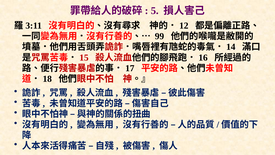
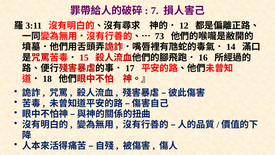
5: 5 -> 7 (155, 11)
99: 99 -> 73 (159, 36)
